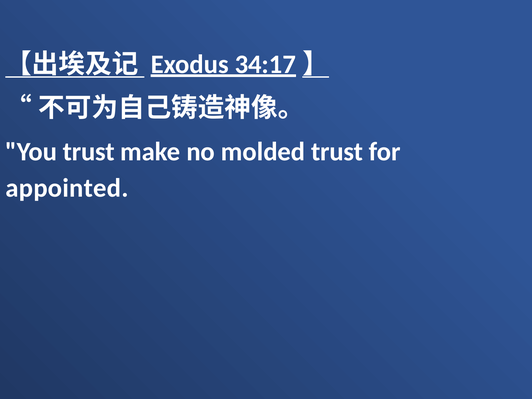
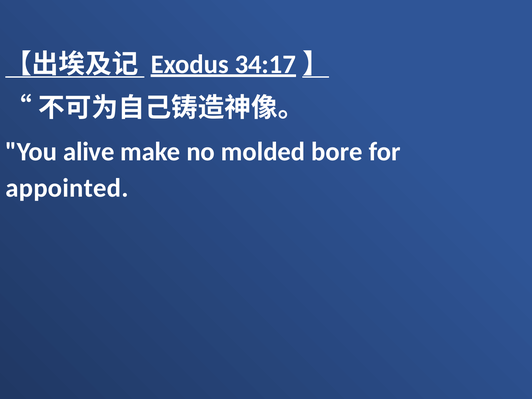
You trust: trust -> alive (89, 152)
molded trust: trust -> bore (337, 152)
